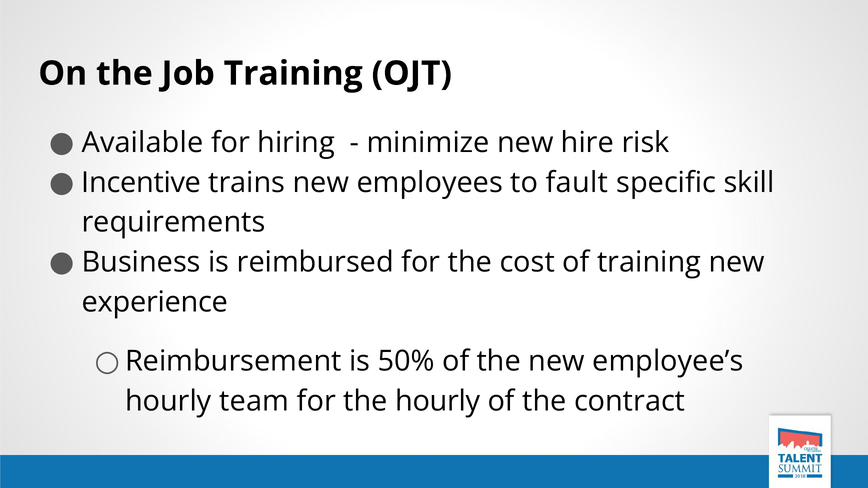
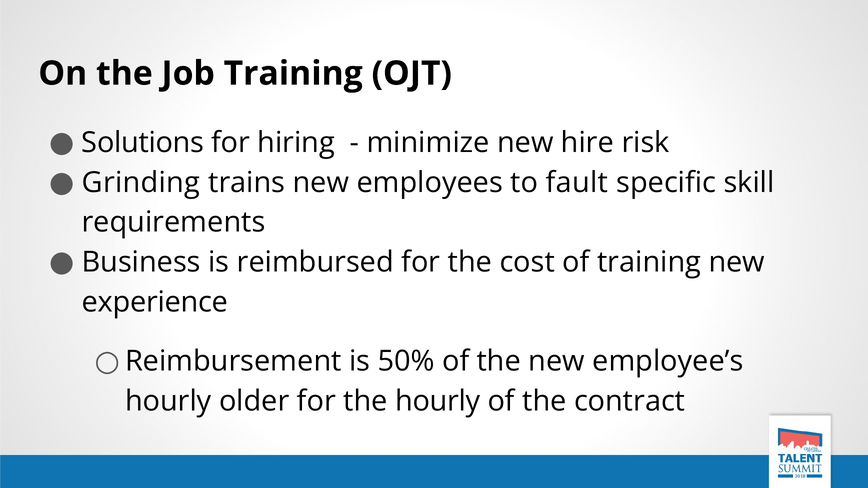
Available: Available -> Solutions (143, 143)
Incentive: Incentive -> Grinding (141, 183)
team: team -> older (254, 401)
